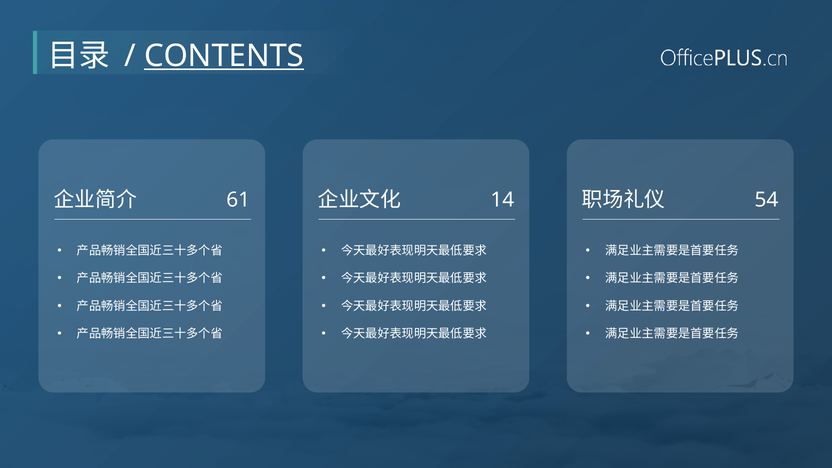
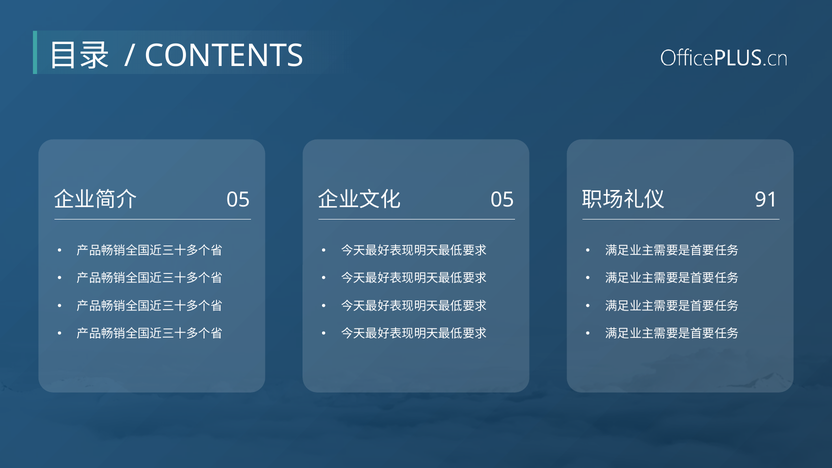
CONTENTS underline: present -> none (224, 56)
61: 61 -> 05 (238, 200)
14: 14 -> 05 (502, 200)
54: 54 -> 91 (767, 200)
